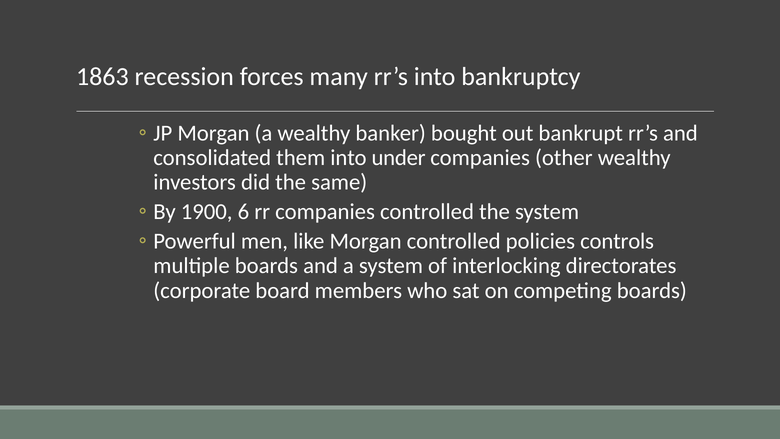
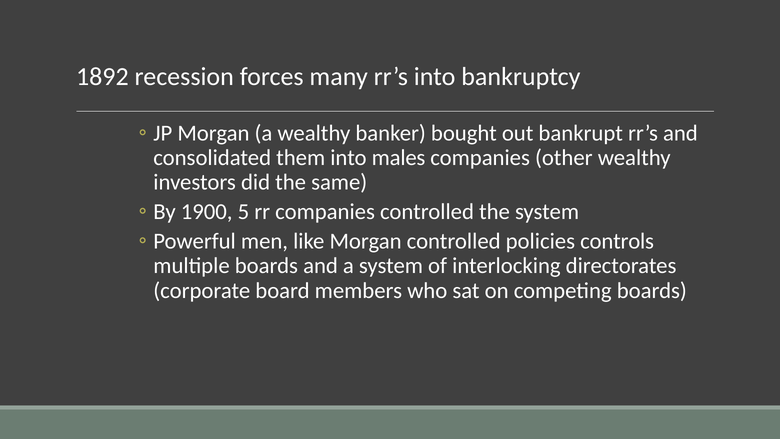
1863: 1863 -> 1892 (102, 77)
under: under -> males (399, 158)
6: 6 -> 5 (243, 212)
